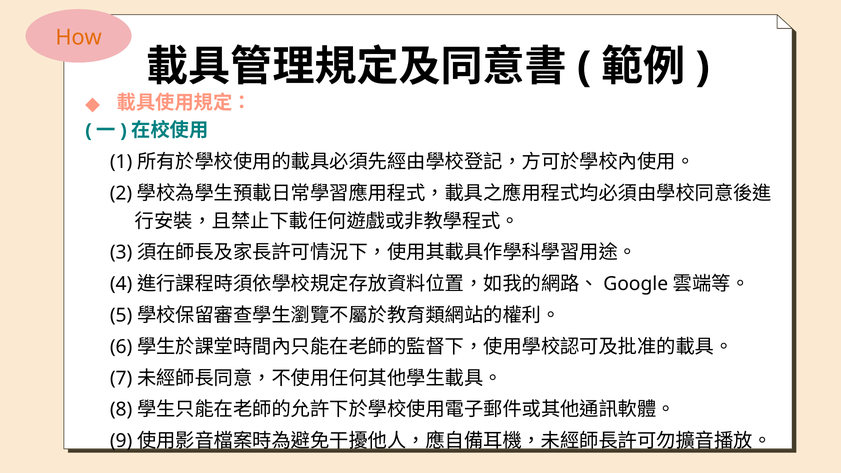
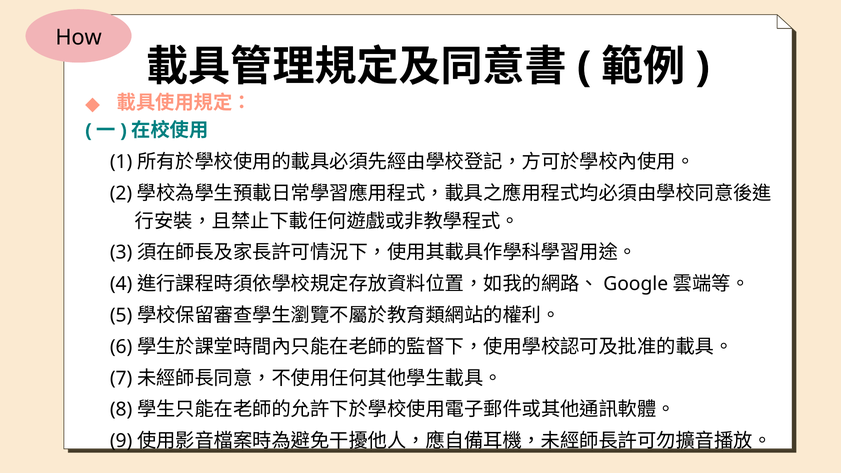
How colour: orange -> black (79, 37)
